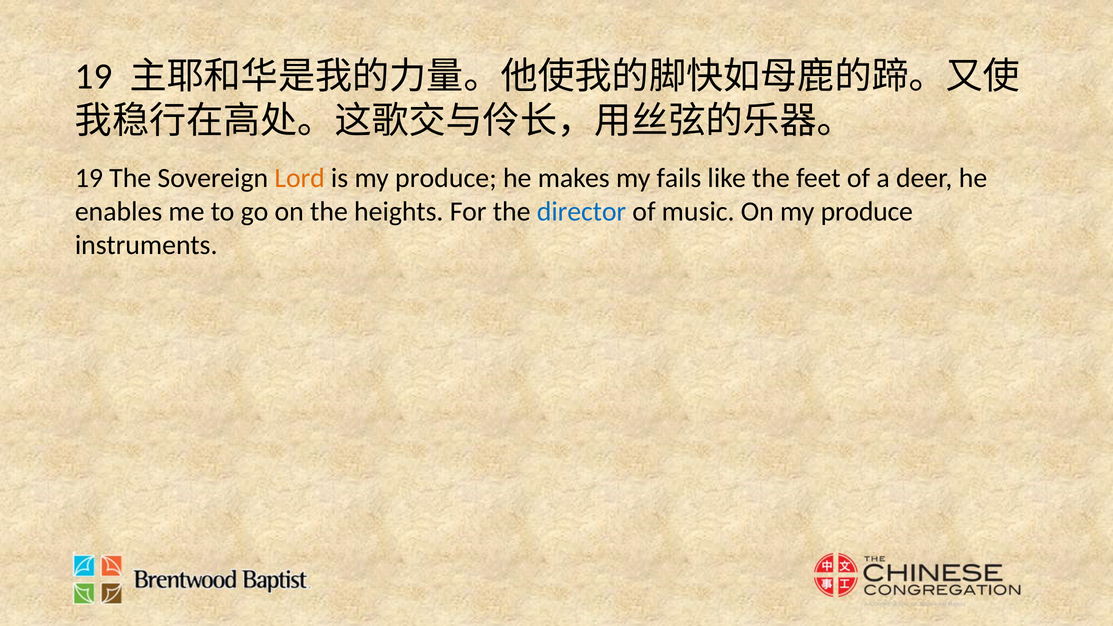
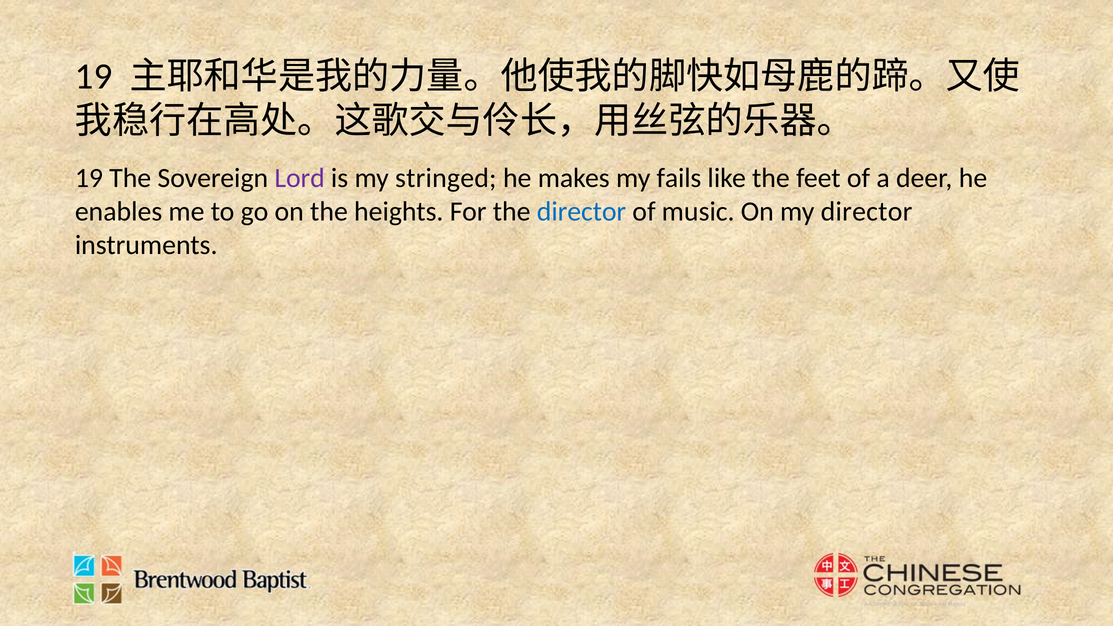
Lord colour: orange -> purple (300, 178)
is my produce: produce -> stringed (446, 178)
On my produce: produce -> director (867, 212)
